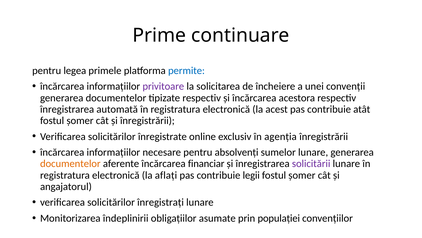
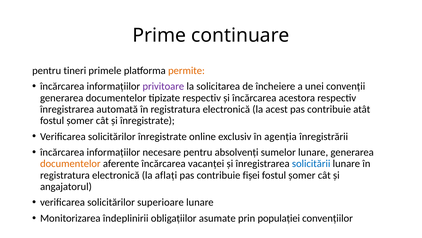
legea: legea -> tineri (75, 70)
permite colour: blue -> orange (186, 70)
și înregistrării: înregistrării -> înregistrate (147, 120)
financiar: financiar -> vacanței (206, 163)
solicitării colour: purple -> blue (311, 163)
legii: legii -> fișei (251, 175)
înregistrați: înregistrați -> superioare (161, 202)
